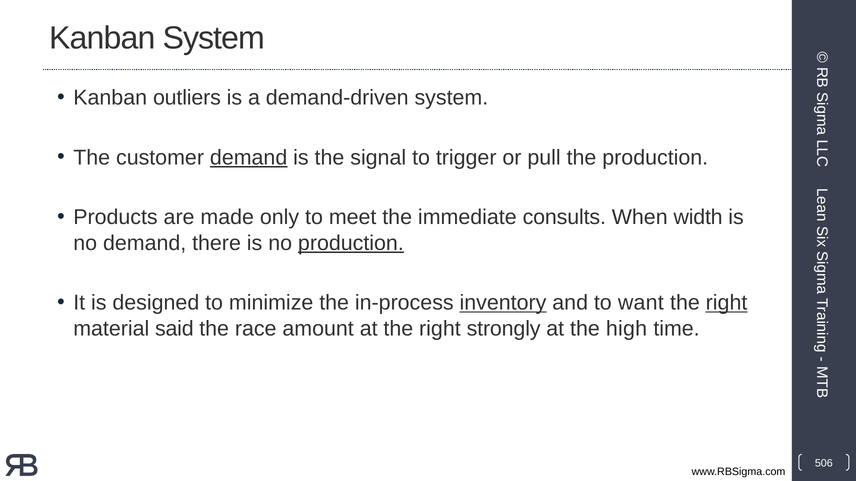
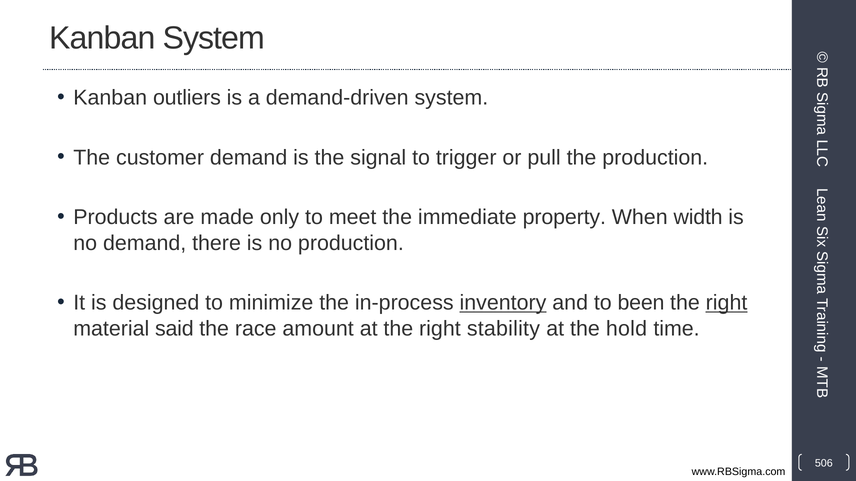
demand underline: present -> none (249, 158)
consults: consults -> property (564, 218)
production underline: present -> none (351, 243)
want: want -> been (641, 303)
strongly: strongly -> stability (503, 329)
high: high -> hold (626, 329)
